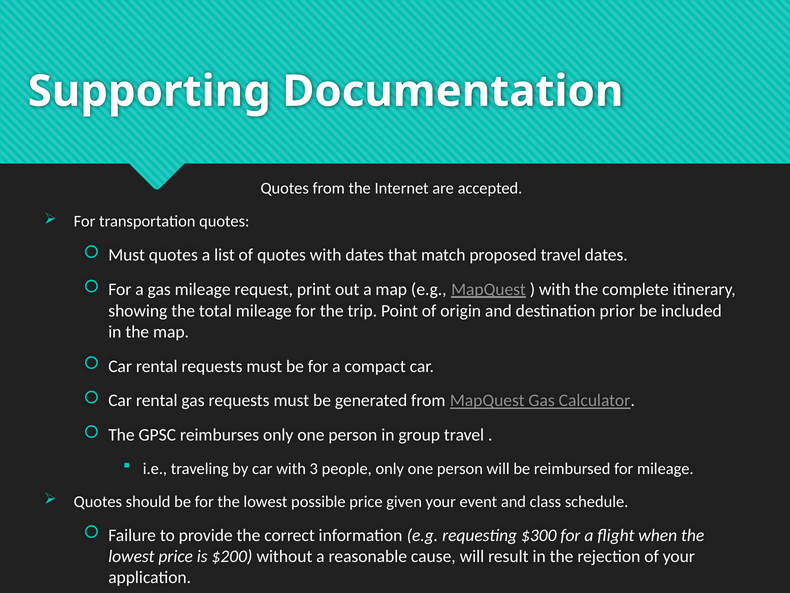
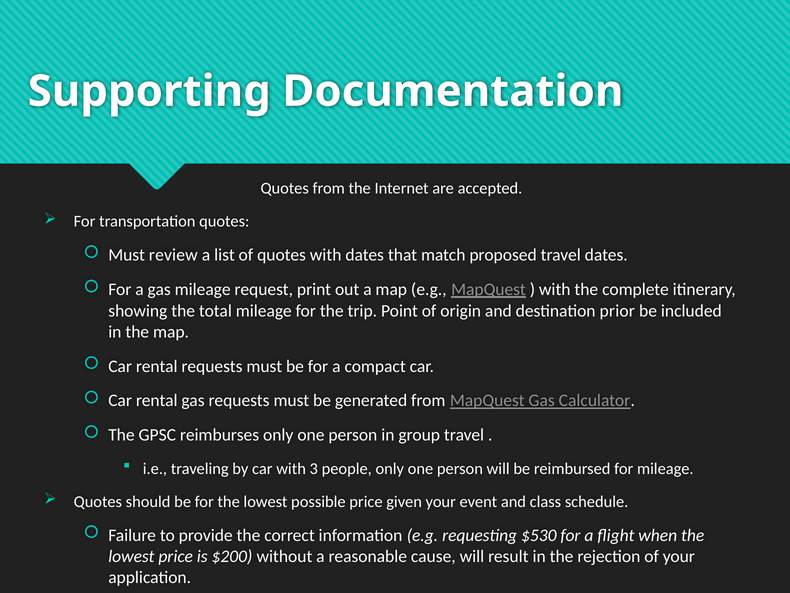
Must quotes: quotes -> review (173, 255)
$300: $300 -> $530 (539, 535)
